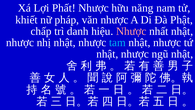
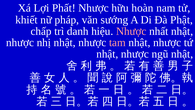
năng: năng -> hoàn (142, 8)
văn nhược: nhược -> sướng (114, 20)
tam colour: light blue -> pink (117, 42)
